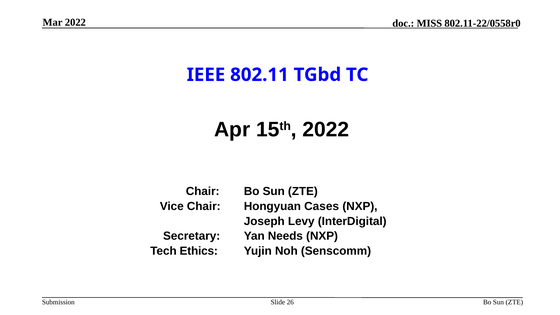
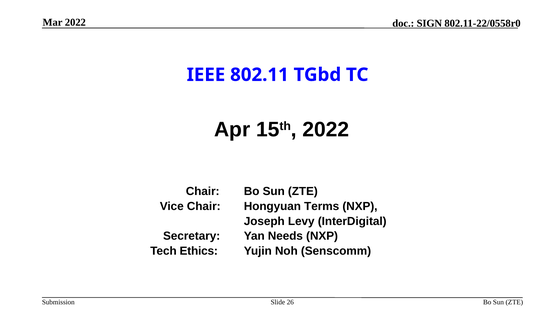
MISS: MISS -> SIGN (429, 23)
Cases: Cases -> Terms (322, 206)
